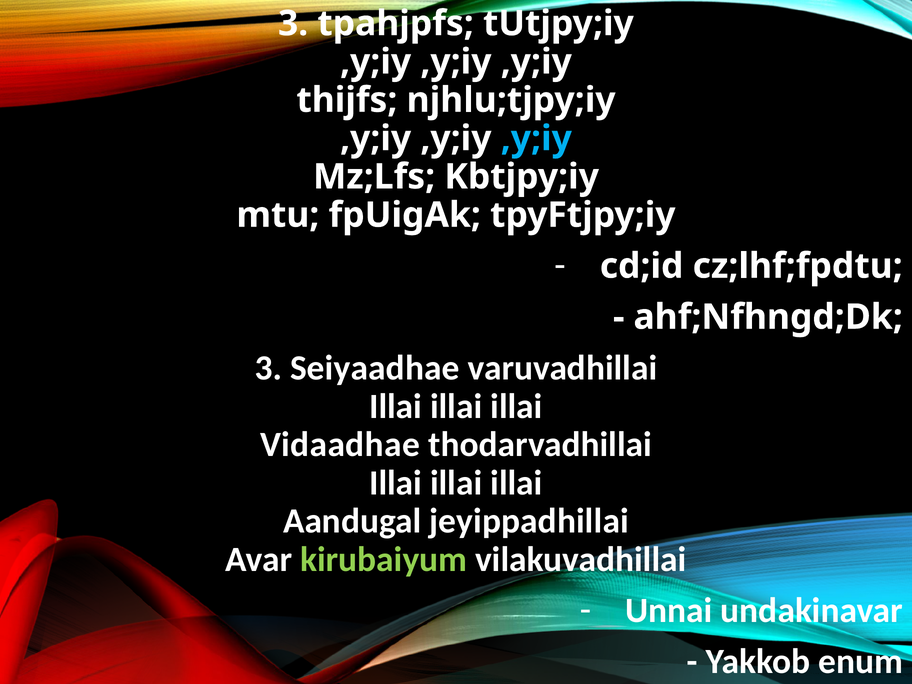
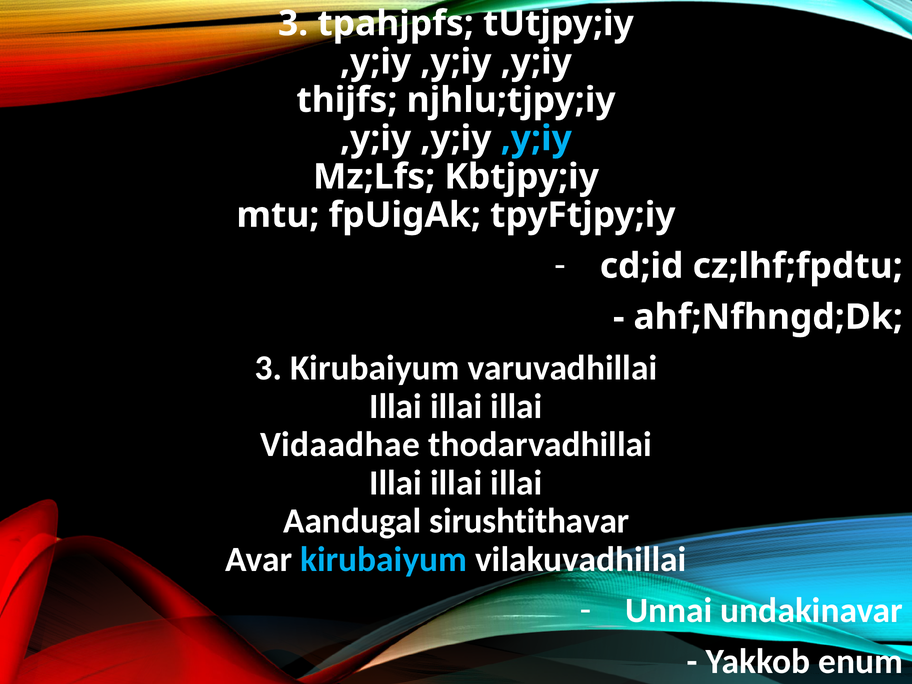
3 Seiyaadhae: Seiyaadhae -> Kirubaiyum (375, 368)
jeyippadhillai: jeyippadhillai -> sirushtithavar (529, 521)
kirubaiyum colour: light green -> light blue (384, 560)
